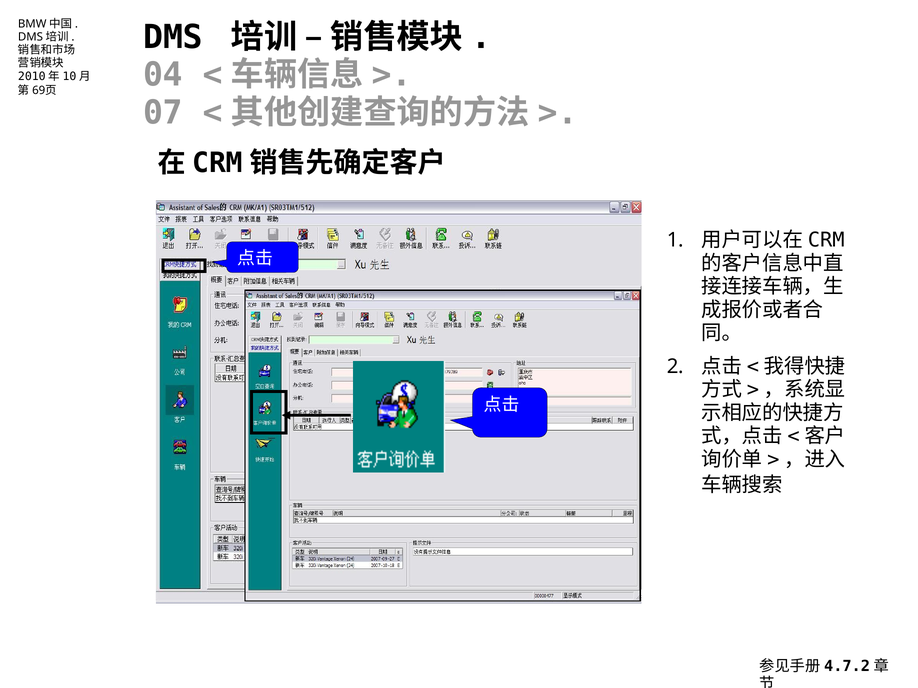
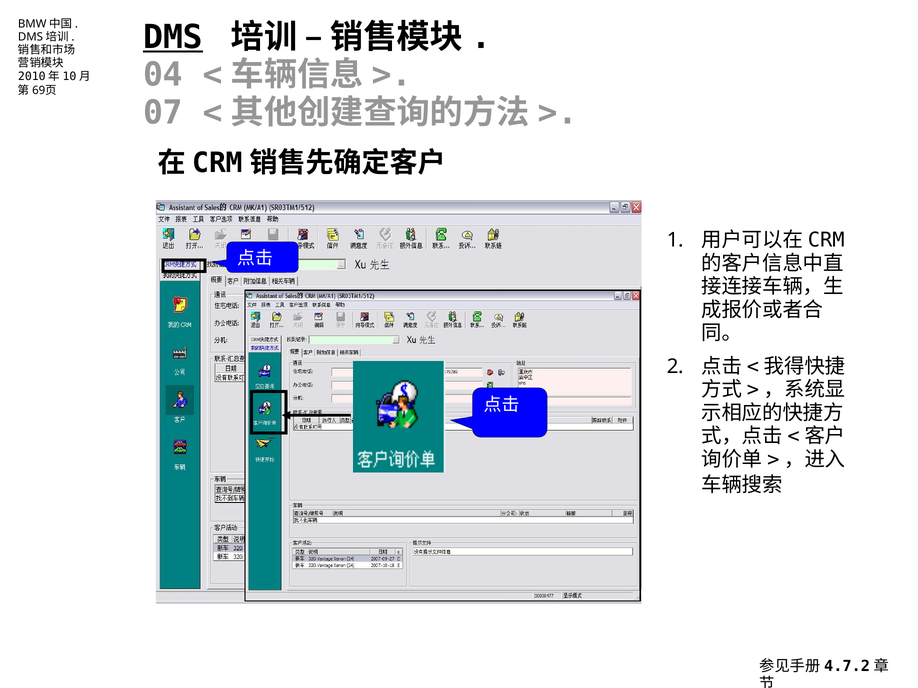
DMS underline: none -> present (173, 37)
